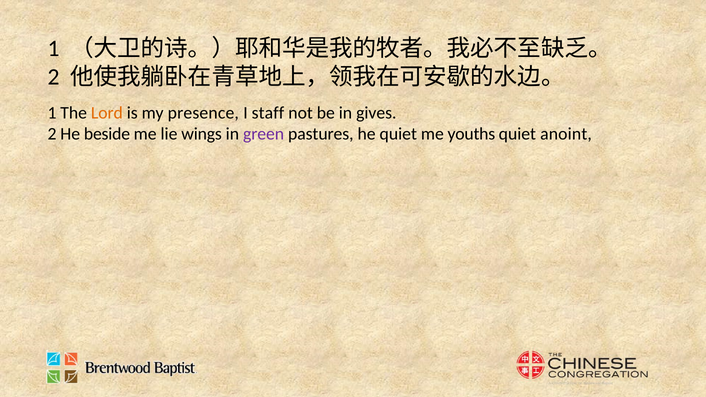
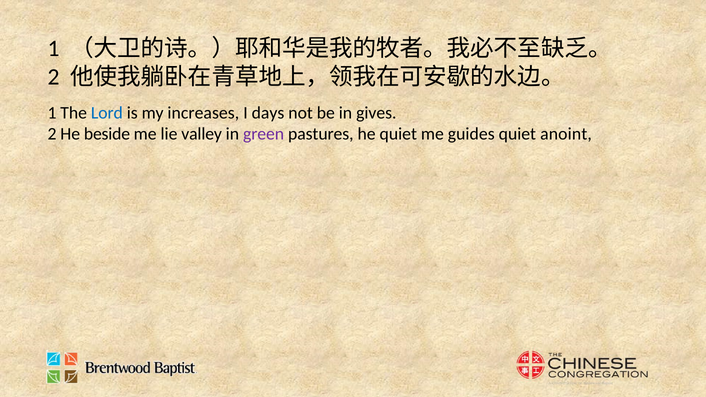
Lord colour: orange -> blue (107, 113)
presence: presence -> increases (203, 113)
staff: staff -> days (268, 113)
wings: wings -> valley (202, 134)
youths: youths -> guides (471, 134)
